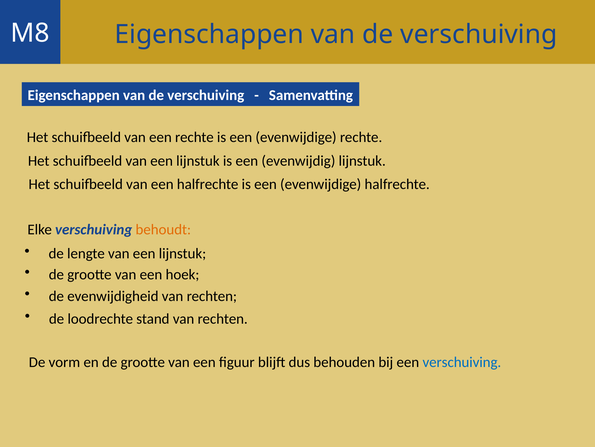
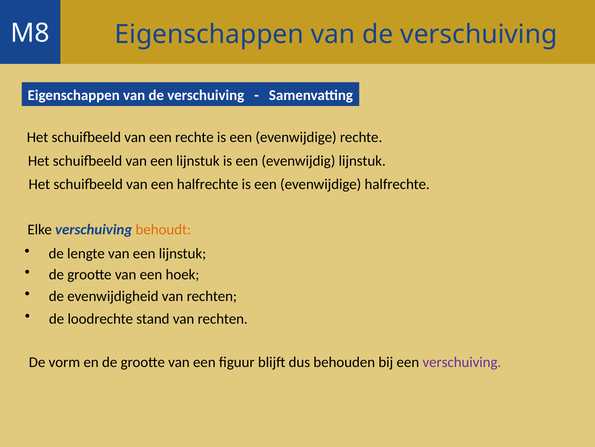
verschuiving colour: blue -> purple (462, 362)
